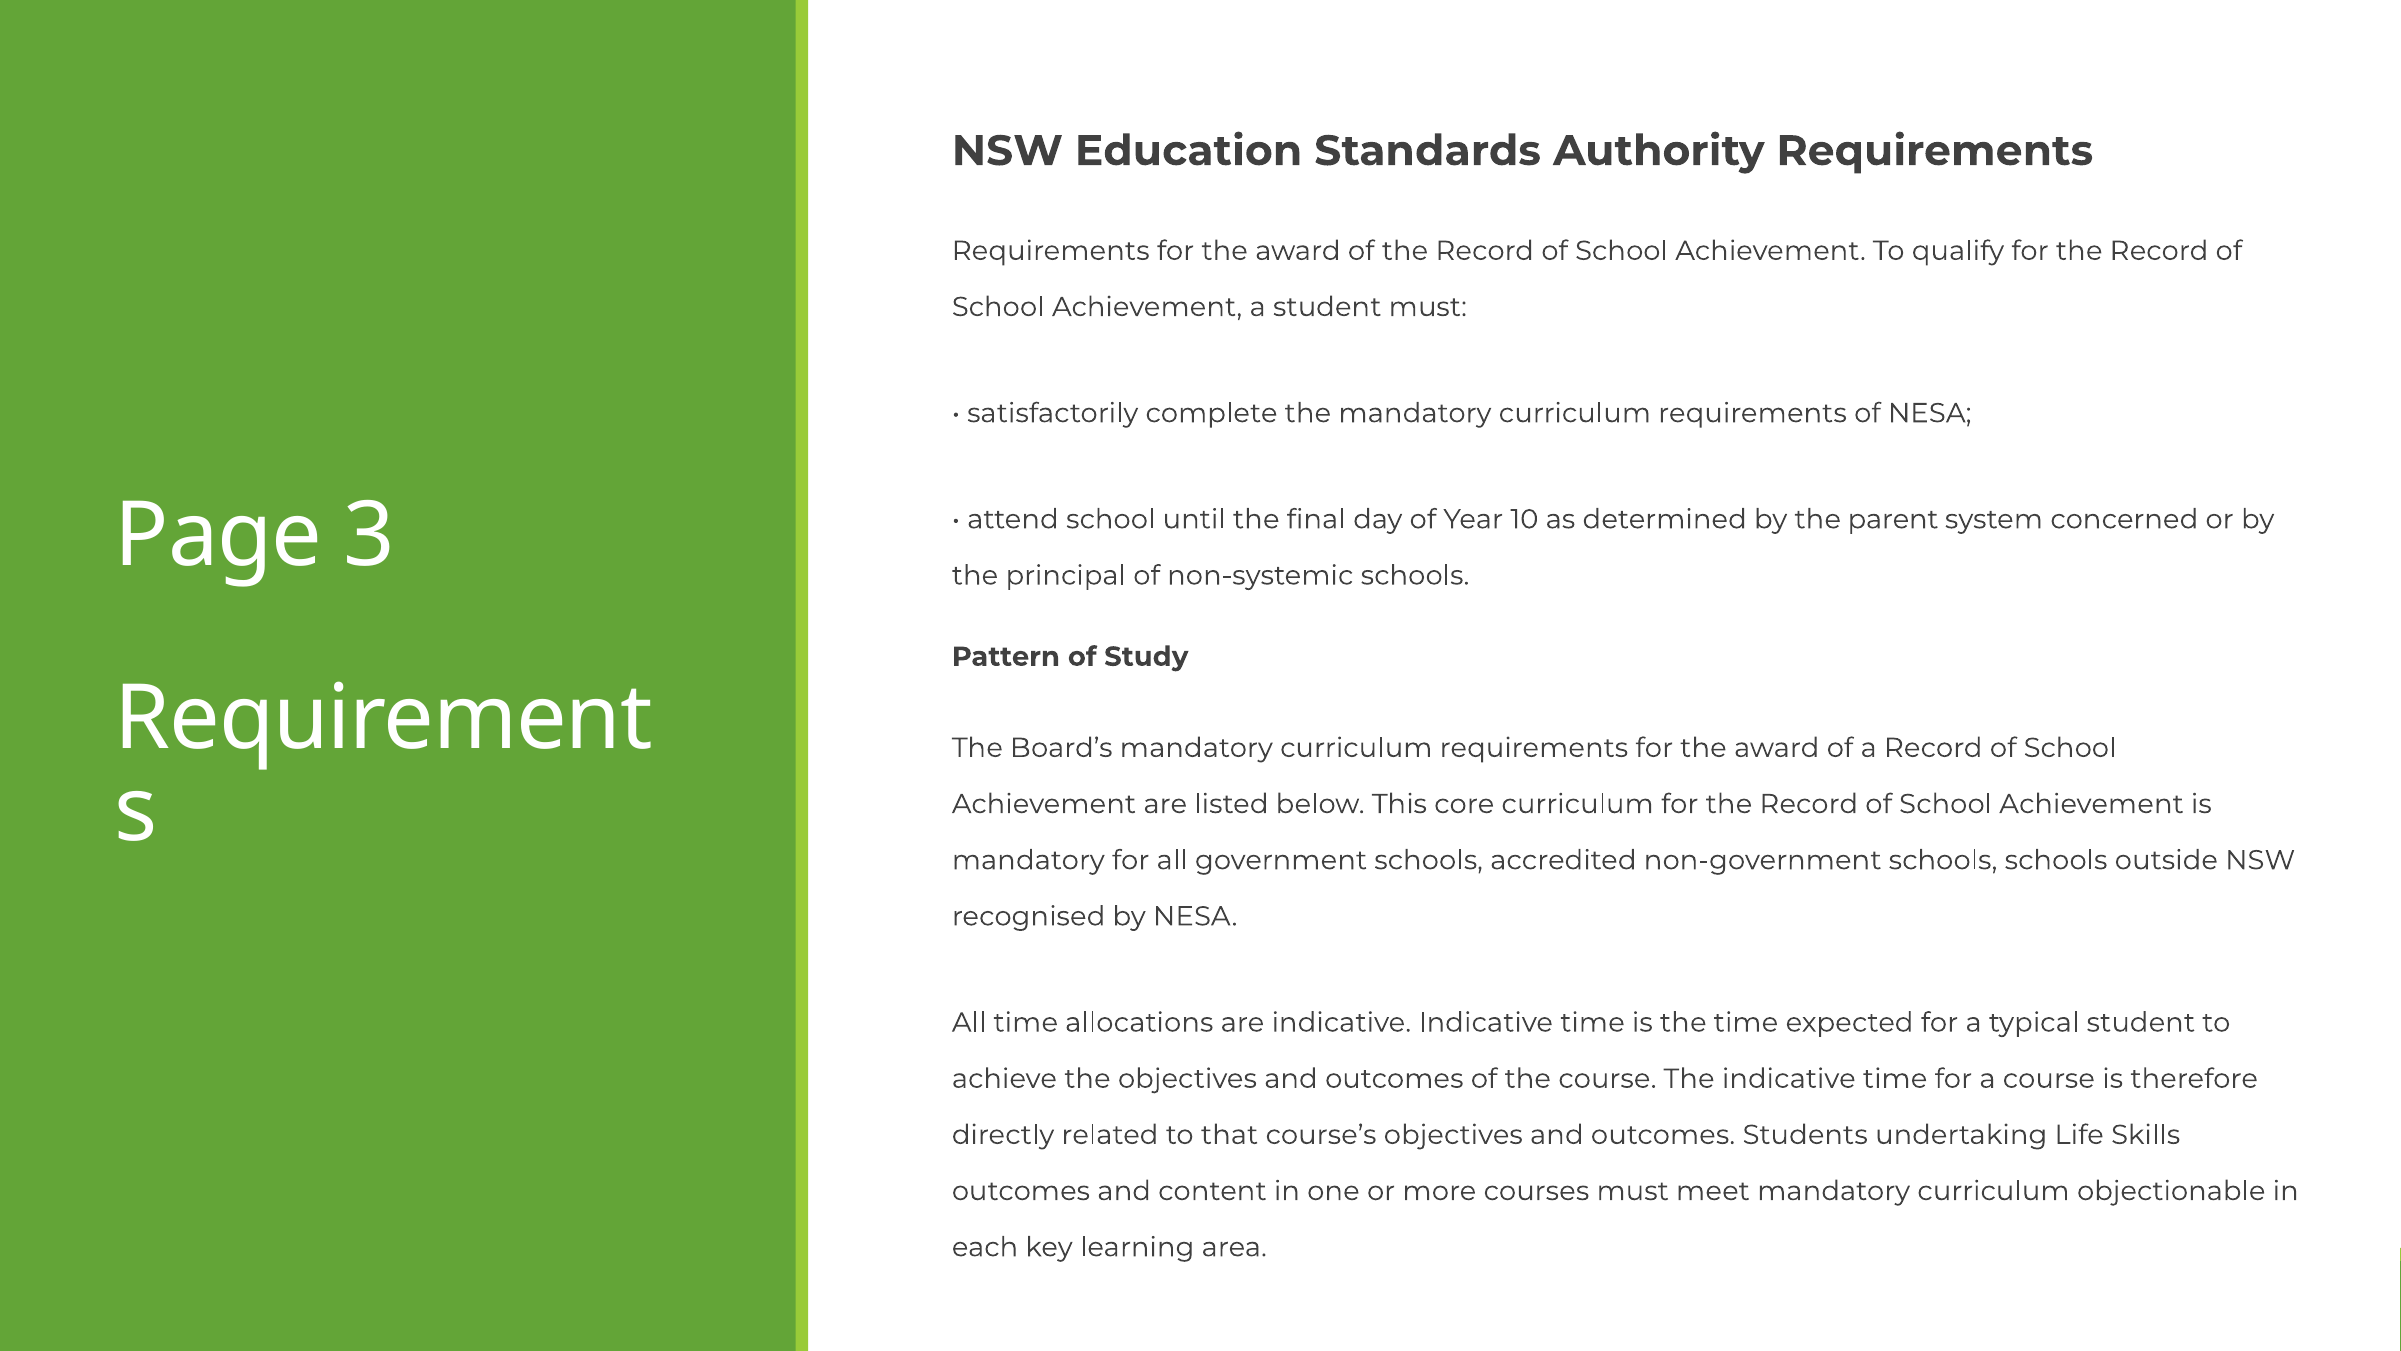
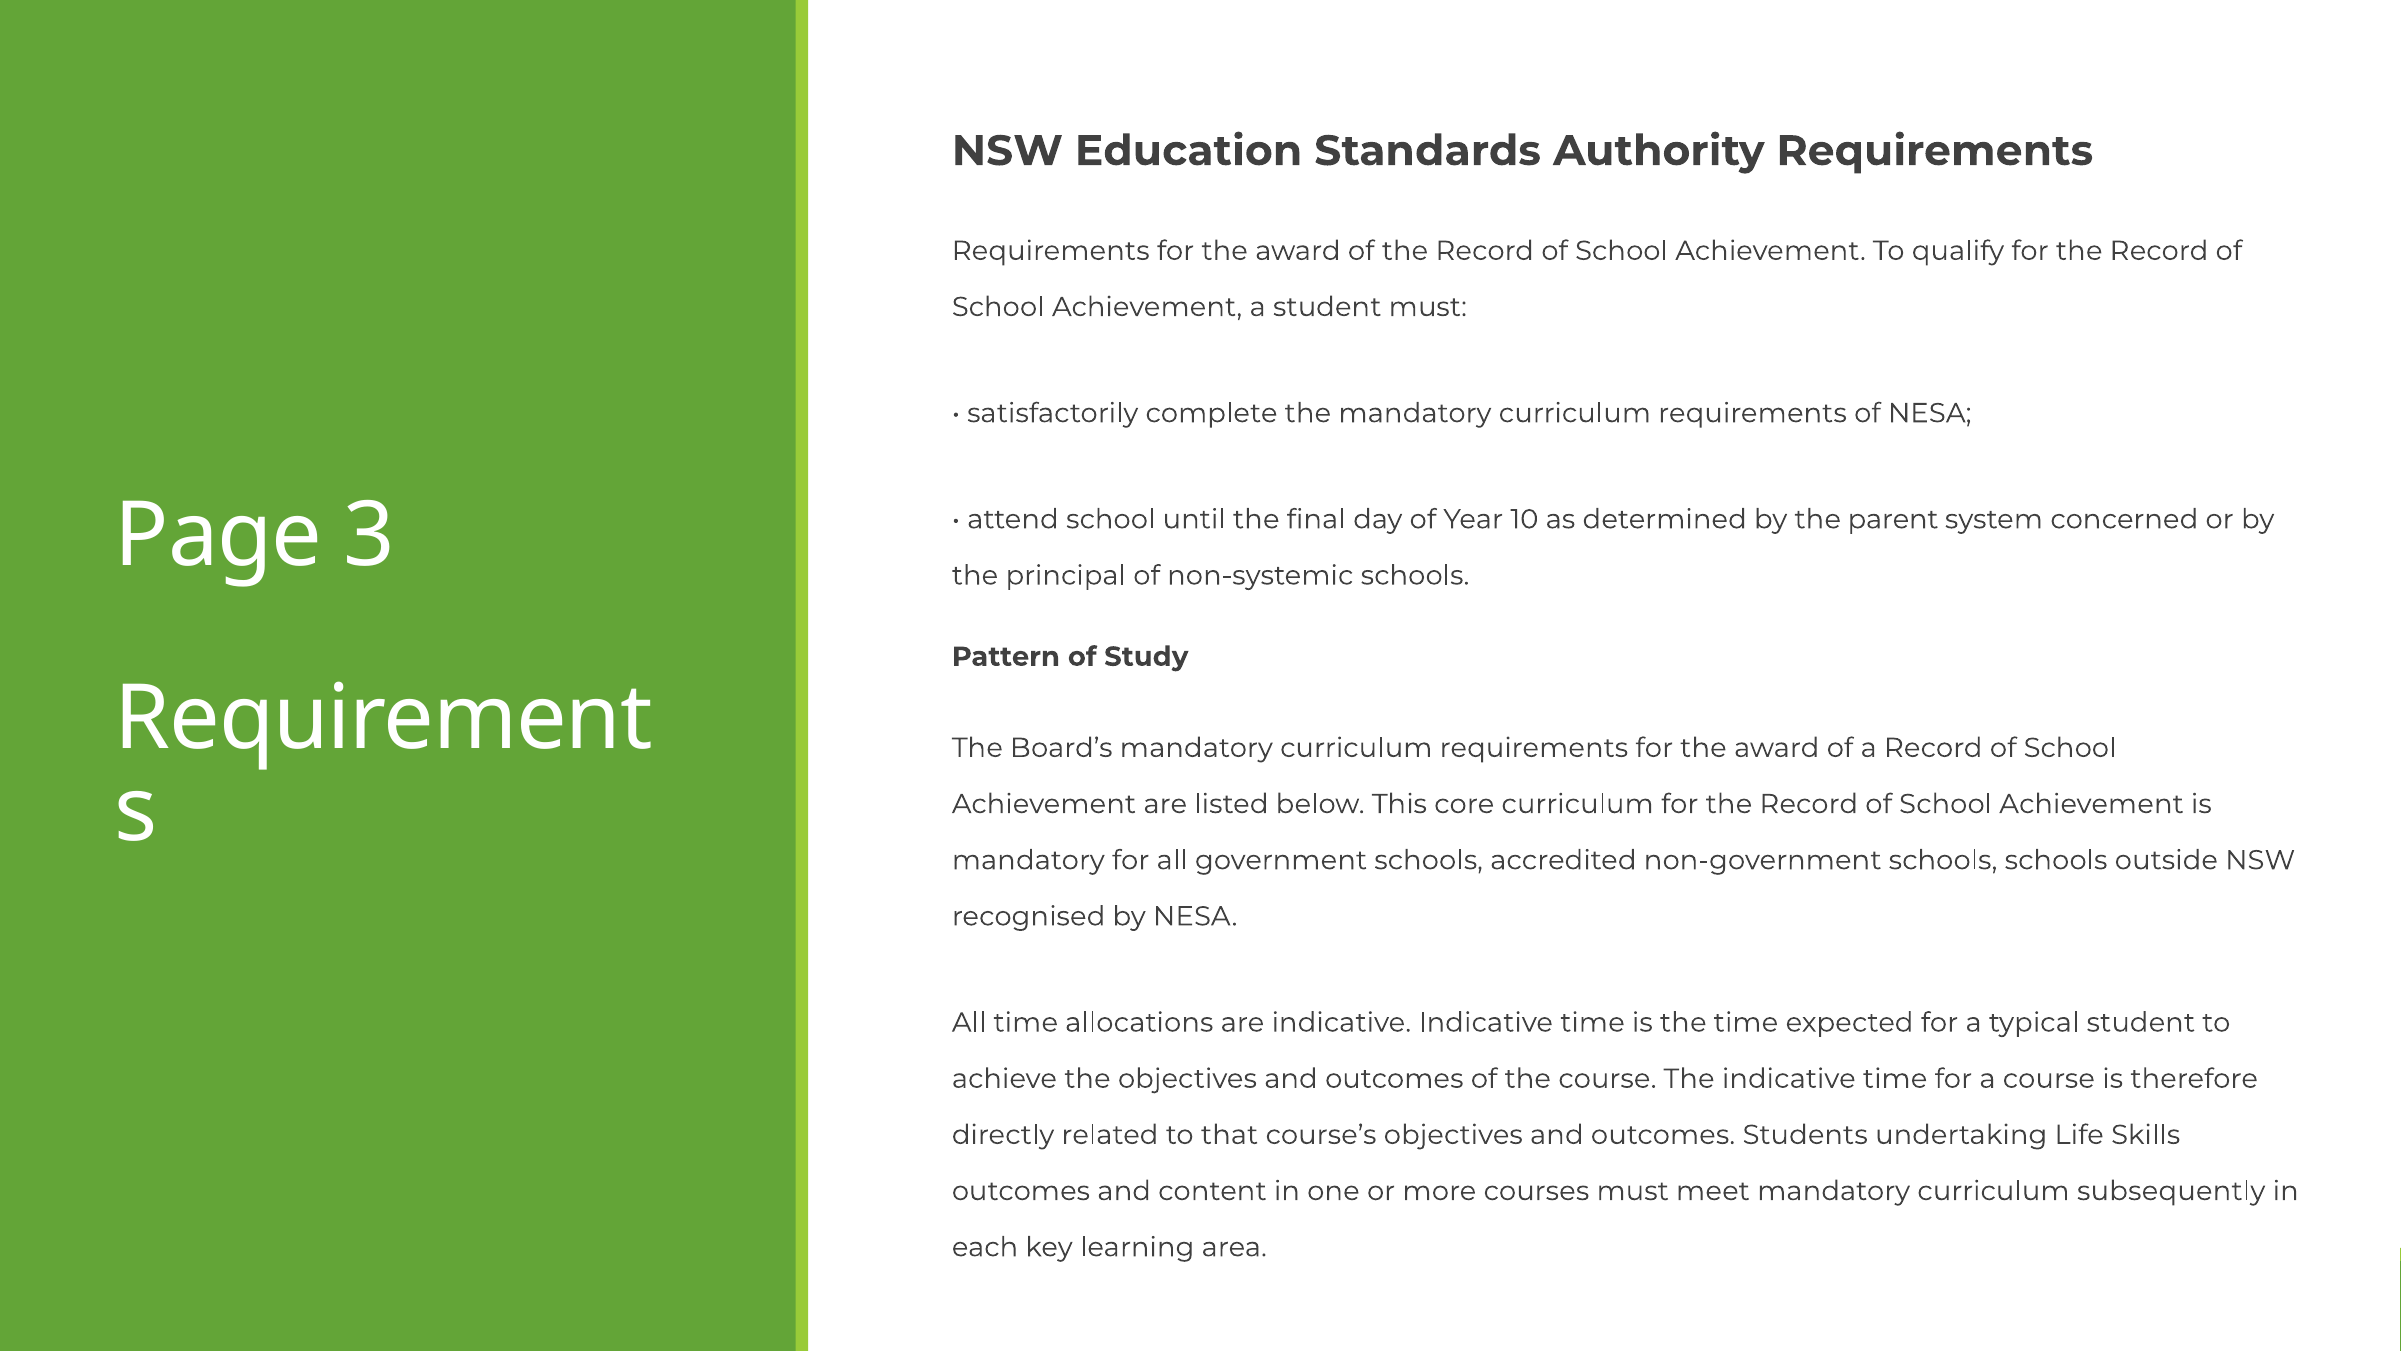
objectionable: objectionable -> subsequently (2171, 1191)
